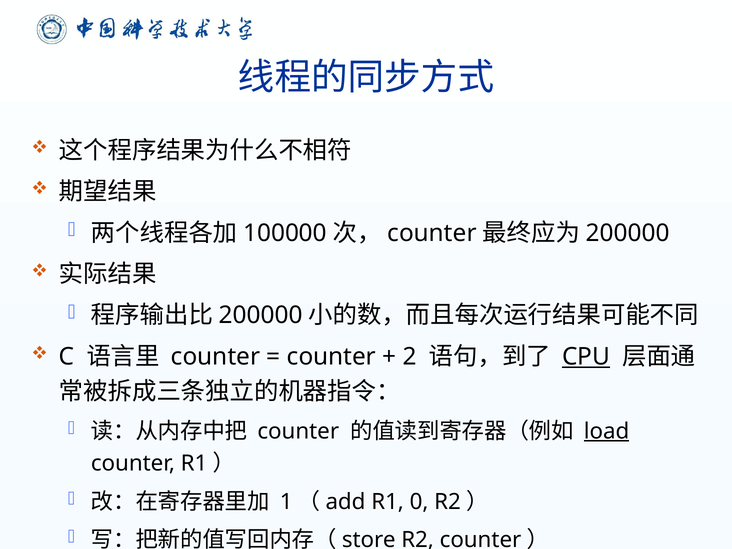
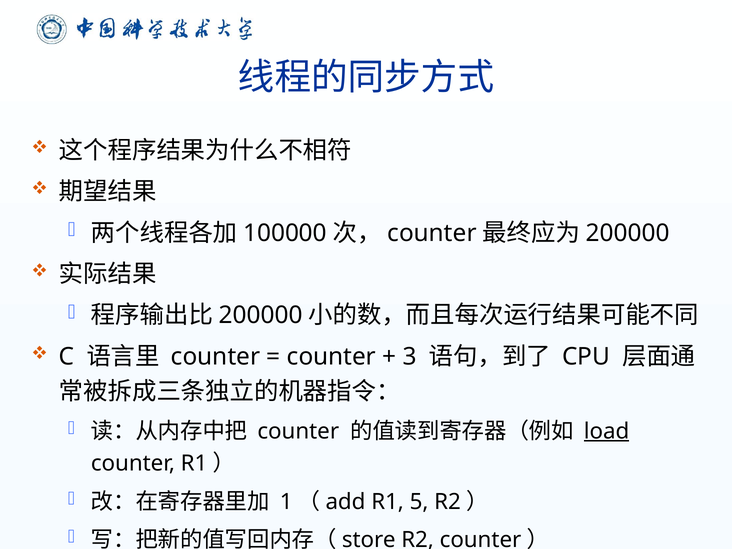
2: 2 -> 3 (410, 357)
CPU underline: present -> none (586, 357)
0: 0 -> 5 (419, 502)
